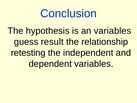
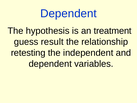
Conclusion: Conclusion -> Dependent (68, 13)
an variables: variables -> treatment (113, 31)
